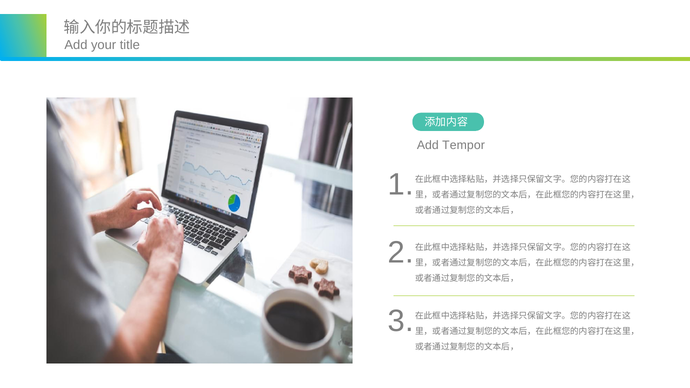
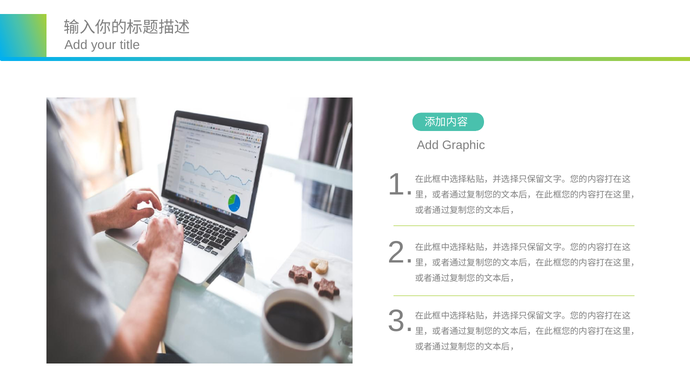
Tempor: Tempor -> Graphic (464, 145)
